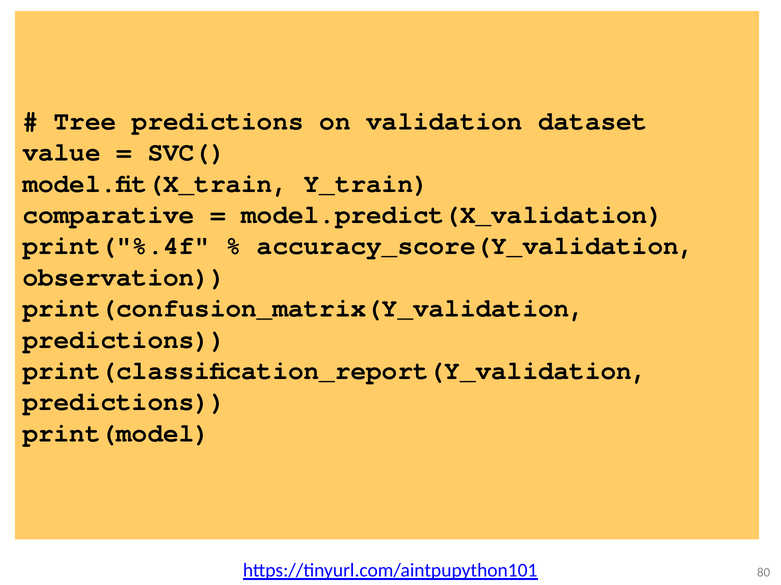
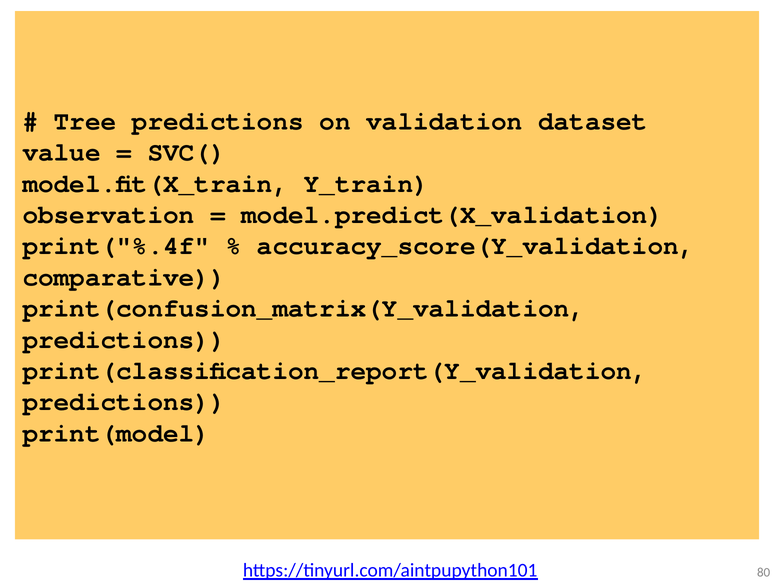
comparative: comparative -> observation (109, 215)
observation: observation -> comparative (124, 277)
